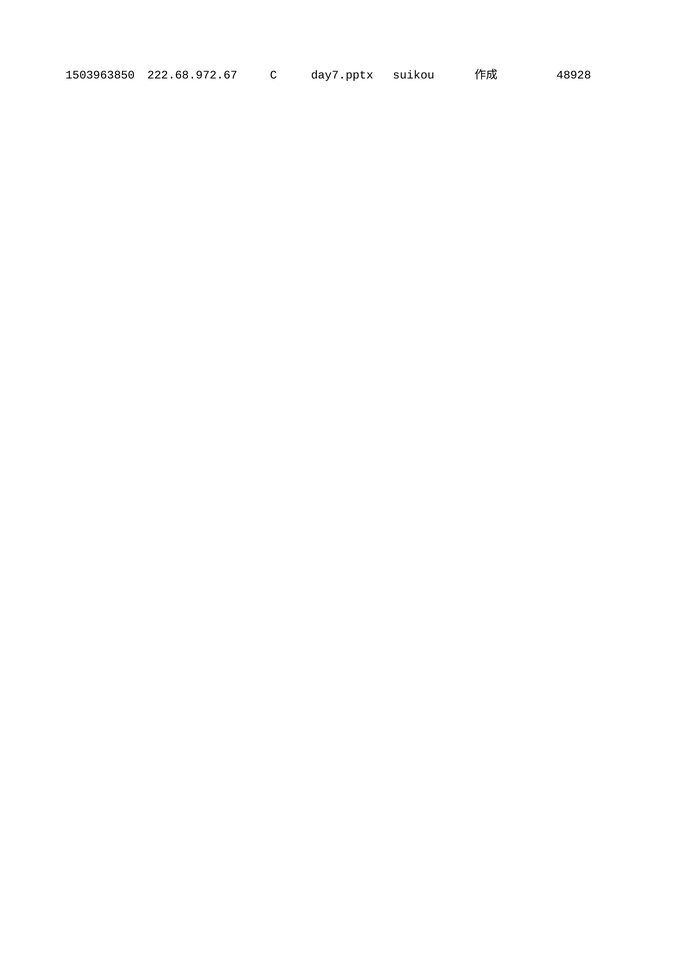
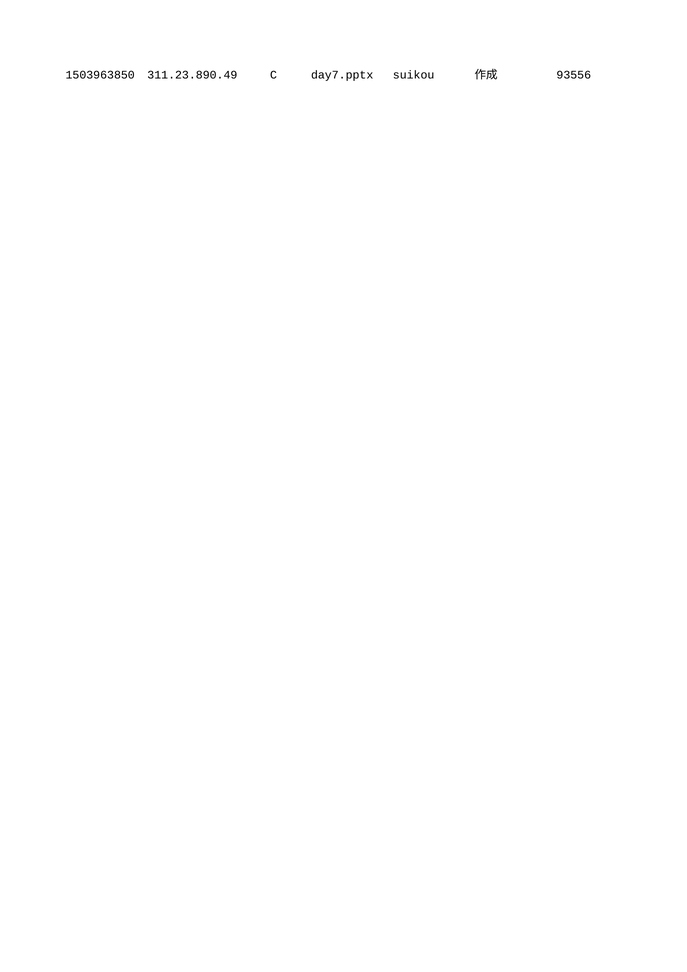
222.68.972.67: 222.68.972.67 -> 311.23.890.49 (192, 75)
48928: 48928 -> 93556 (574, 75)
